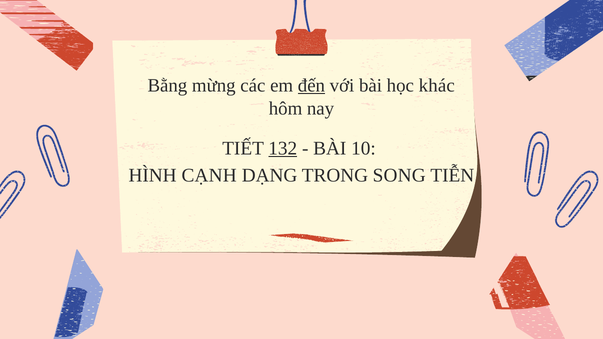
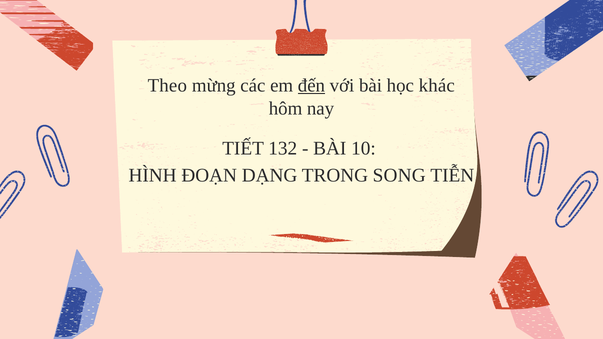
Bằng: Bằng -> Theo (167, 85)
132 underline: present -> none (283, 148)
CẠNH: CẠNH -> ĐOẠN (209, 175)
